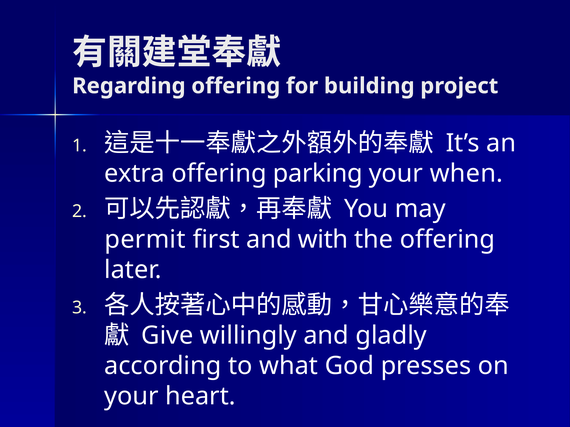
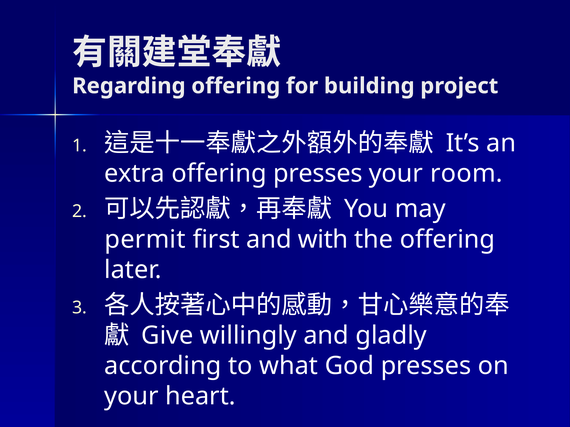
offering parking: parking -> presses (318, 174)
when: when -> room (466, 174)
